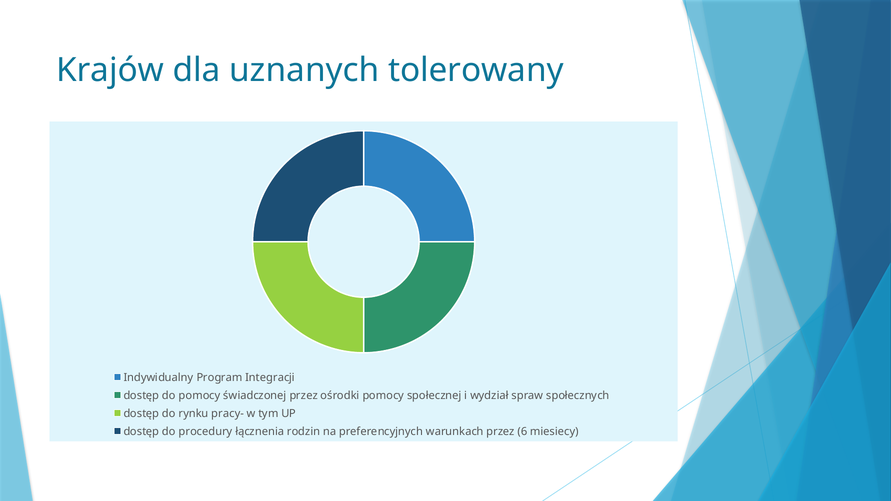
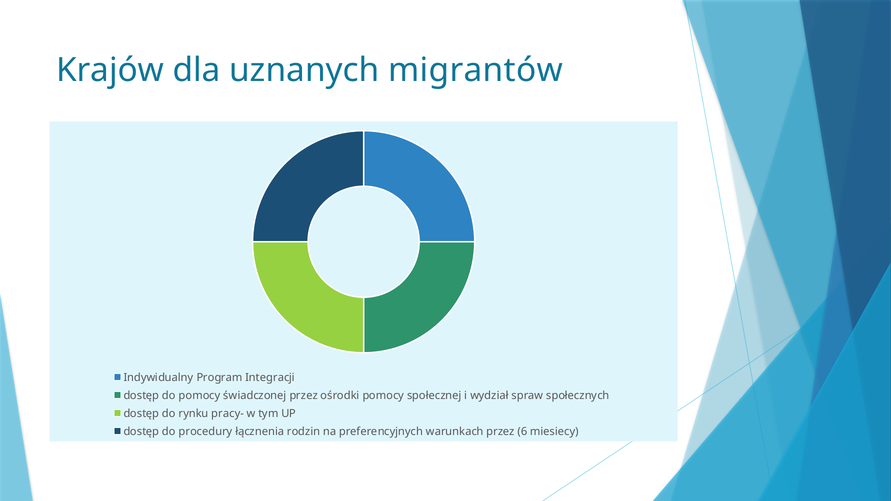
tolerowany: tolerowany -> migrantów (476, 70)
